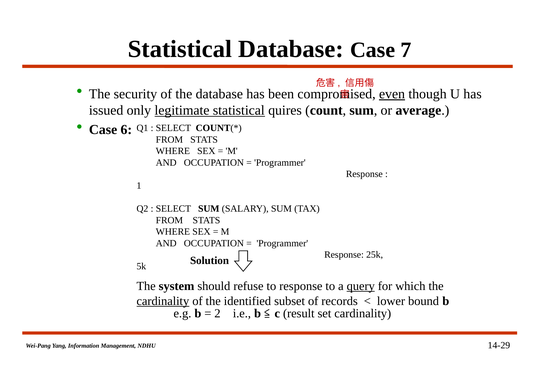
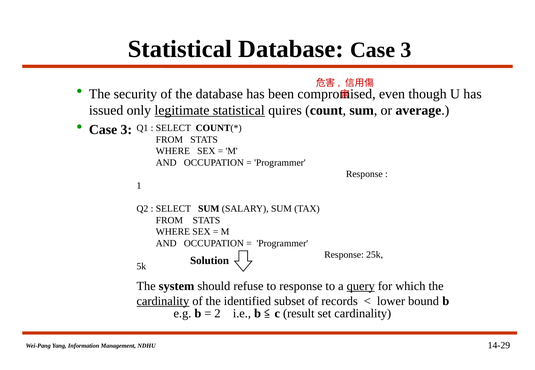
Database Case 7: 7 -> 3 (406, 50)
even underline: present -> none (392, 94)
6: 6 -> 3 (126, 130)
